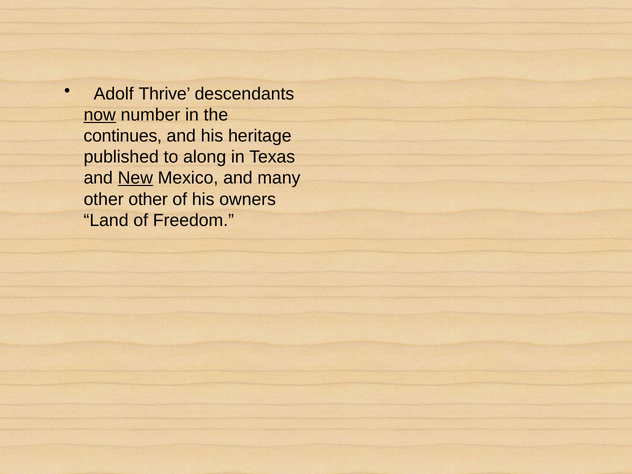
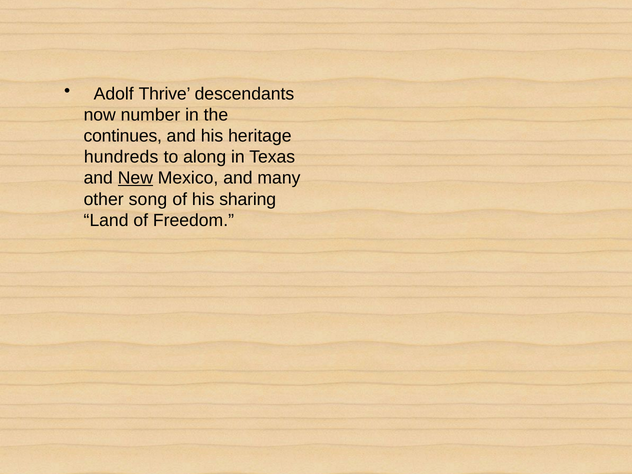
now underline: present -> none (100, 115)
published: published -> hundreds (121, 157)
other other: other -> song (148, 199)
owners: owners -> sharing (248, 199)
